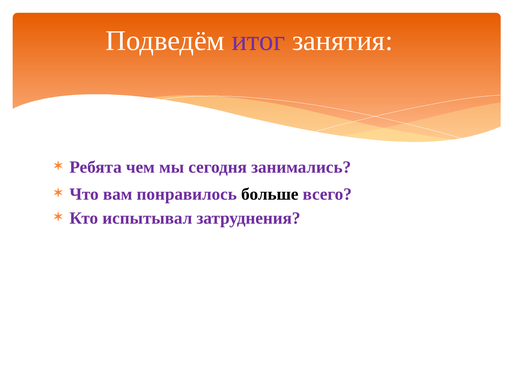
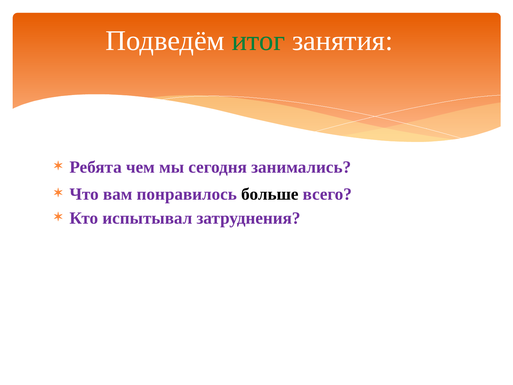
итог colour: purple -> green (258, 41)
